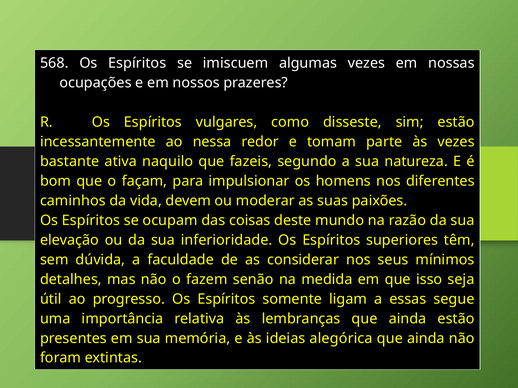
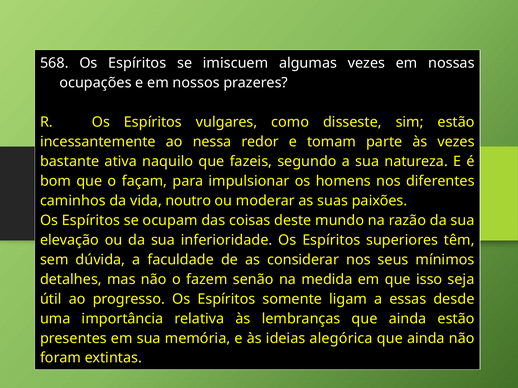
devem: devem -> noutro (188, 201)
segue: segue -> desde (454, 299)
